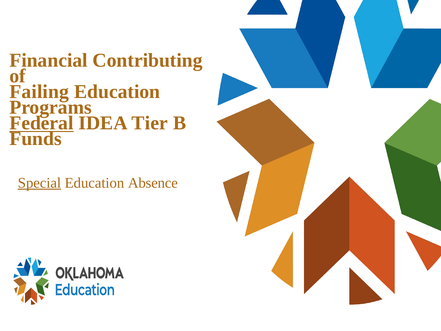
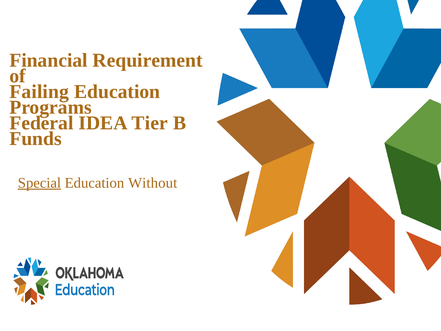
Contributing: Contributing -> Requirement (148, 60)
Federal underline: present -> none (41, 123)
Absence: Absence -> Without (153, 183)
